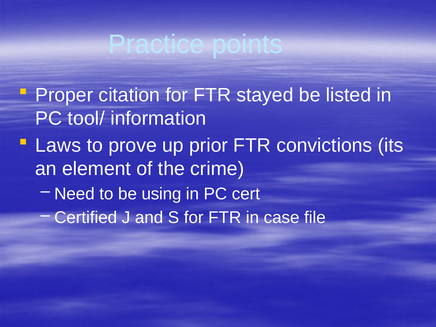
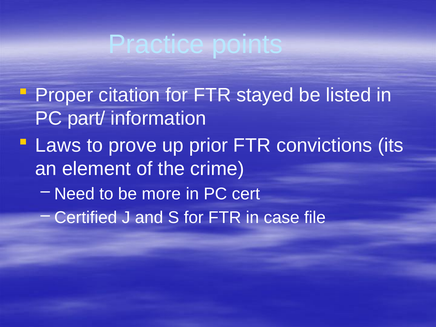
tool/: tool/ -> part/ (86, 118)
using: using -> more (161, 194)
